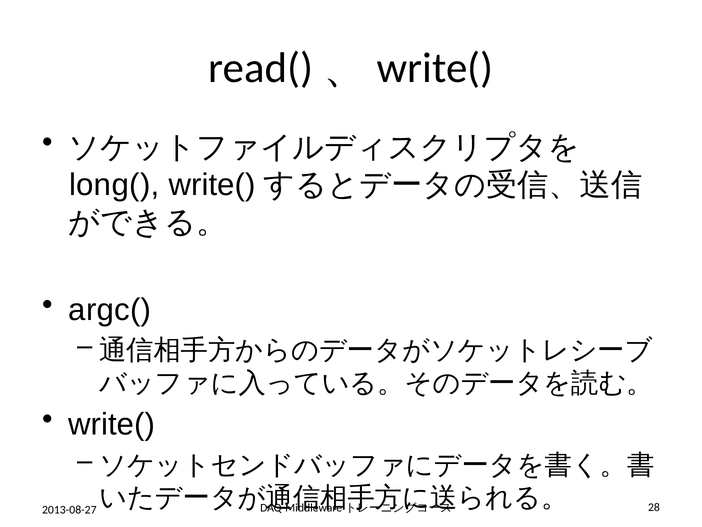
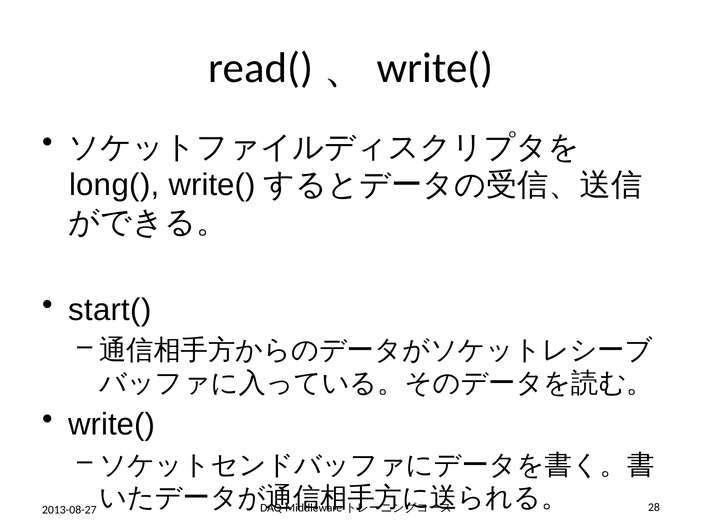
argc(: argc( -> start( (110, 310)
